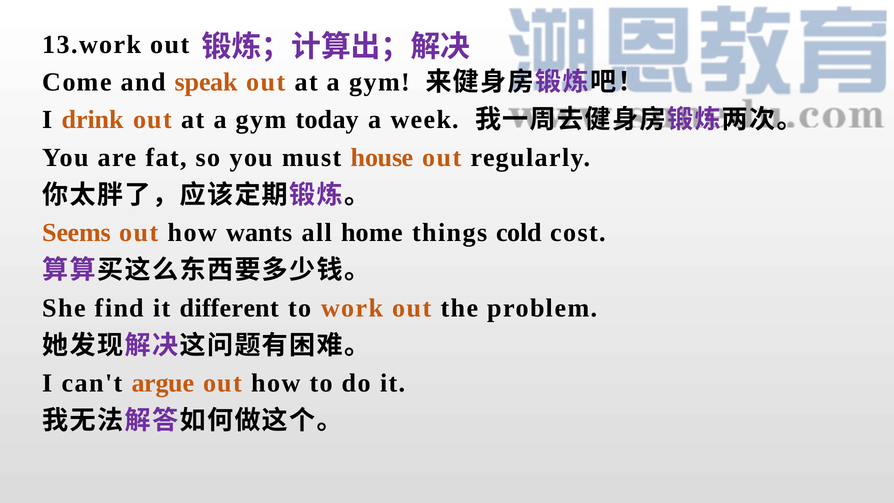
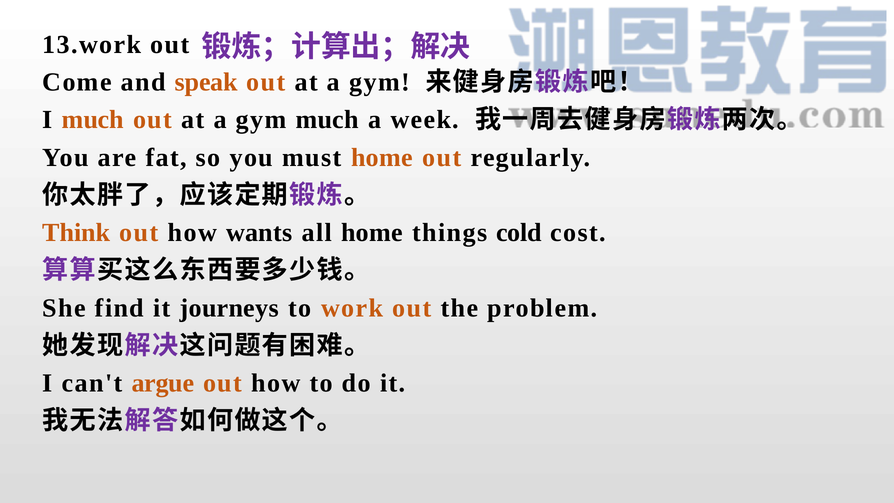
I drink: drink -> much (93, 120)
gym today: today -> much (327, 120)
must house: house -> home (382, 157)
Seems: Seems -> Think (76, 233)
different: different -> journeys (229, 308)
